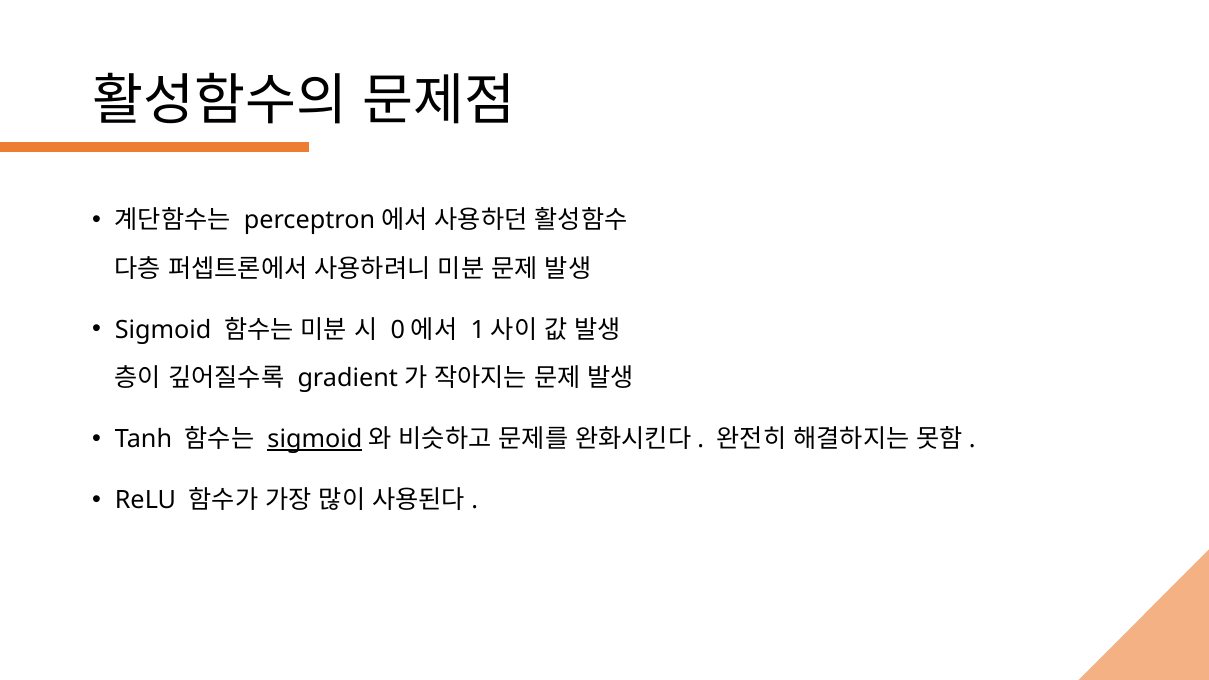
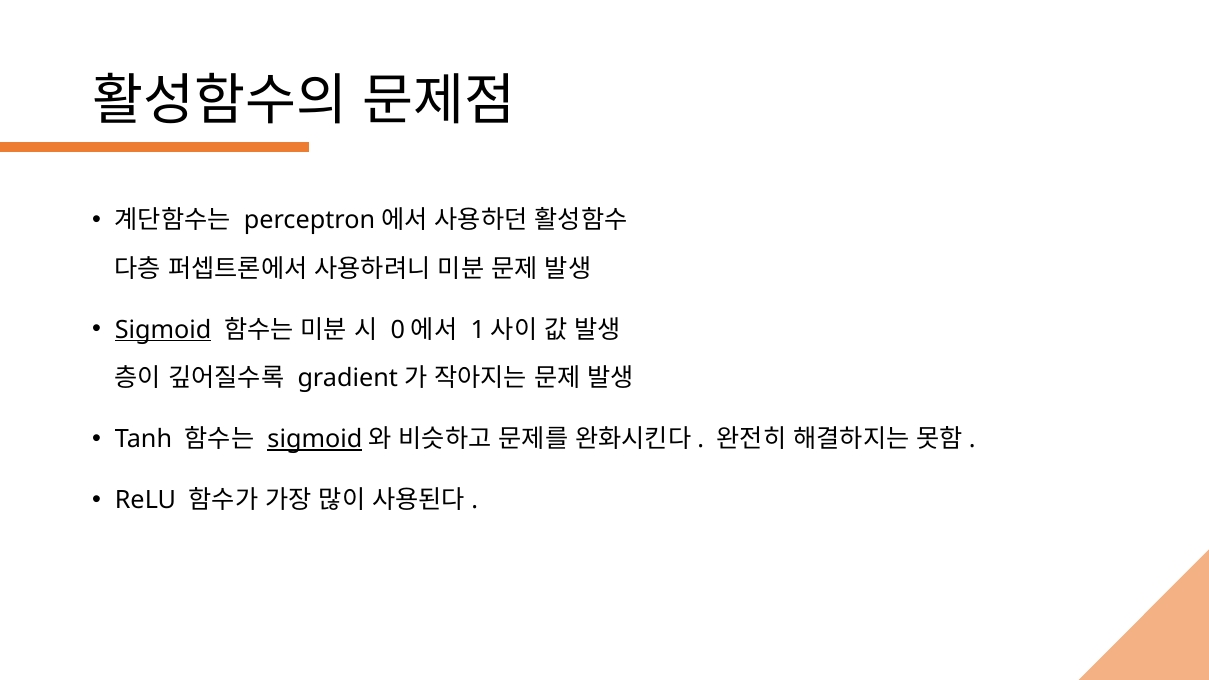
Sigmoid underline: none -> present (163, 330)
